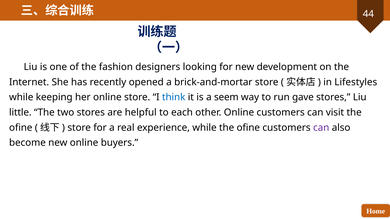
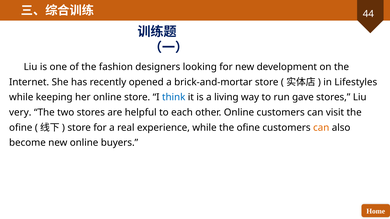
seem: seem -> living (226, 97)
little: little -> very (20, 113)
can colour: purple -> orange (321, 128)
